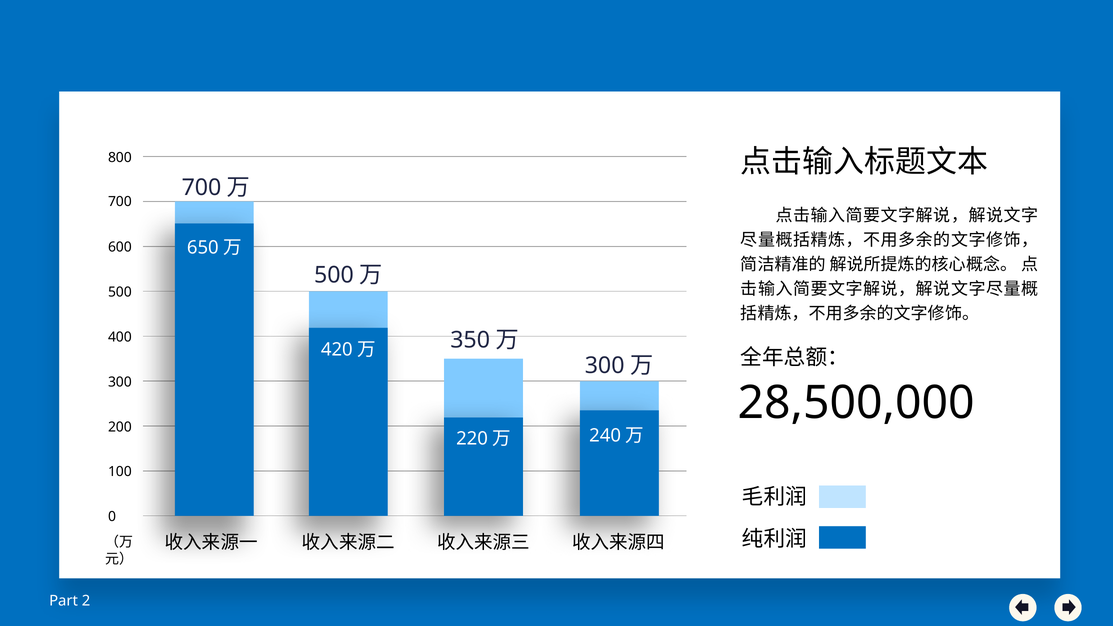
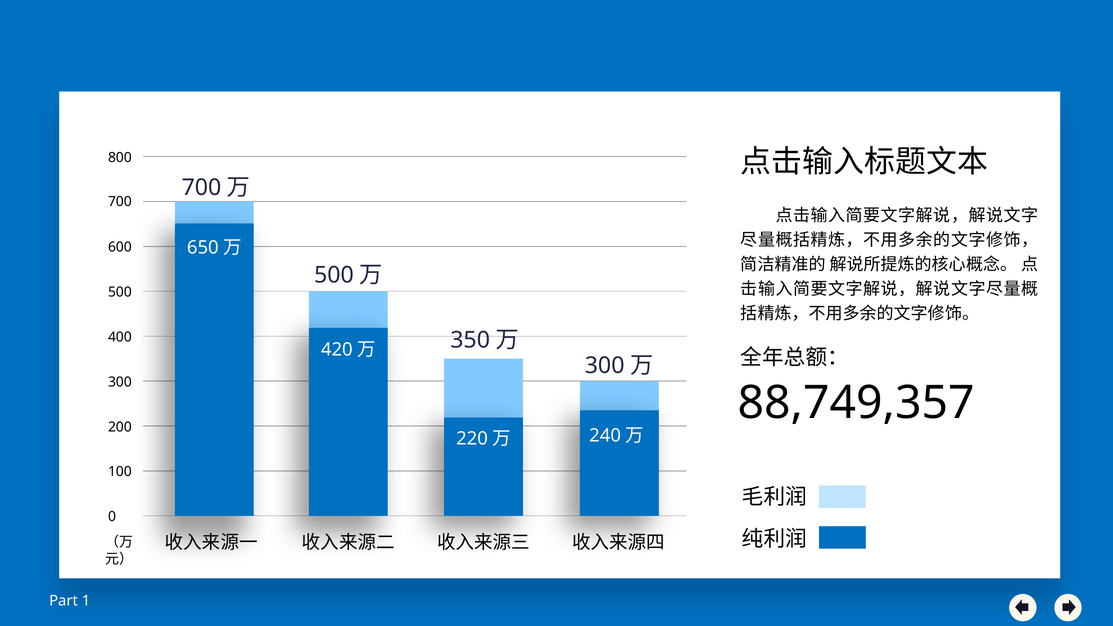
28,500,000: 28,500,000 -> 88,749,357 (856, 403)
2: 2 -> 1 (86, 601)
